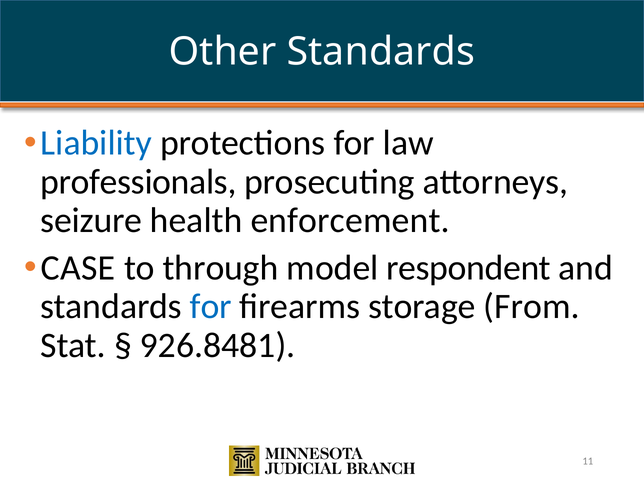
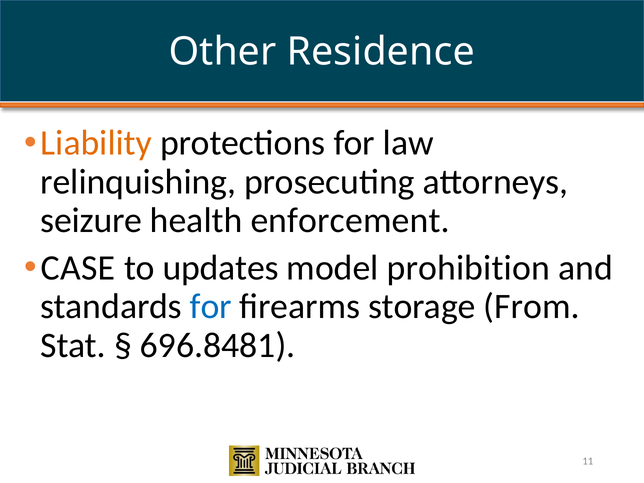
Other Standards: Standards -> Residence (381, 52)
Liability colour: blue -> orange (96, 143)
professionals: professionals -> relinquishing (138, 182)
through: through -> updates (221, 268)
respondent: respondent -> prohibition (468, 268)
926.8481: 926.8481 -> 696.8481 (218, 345)
